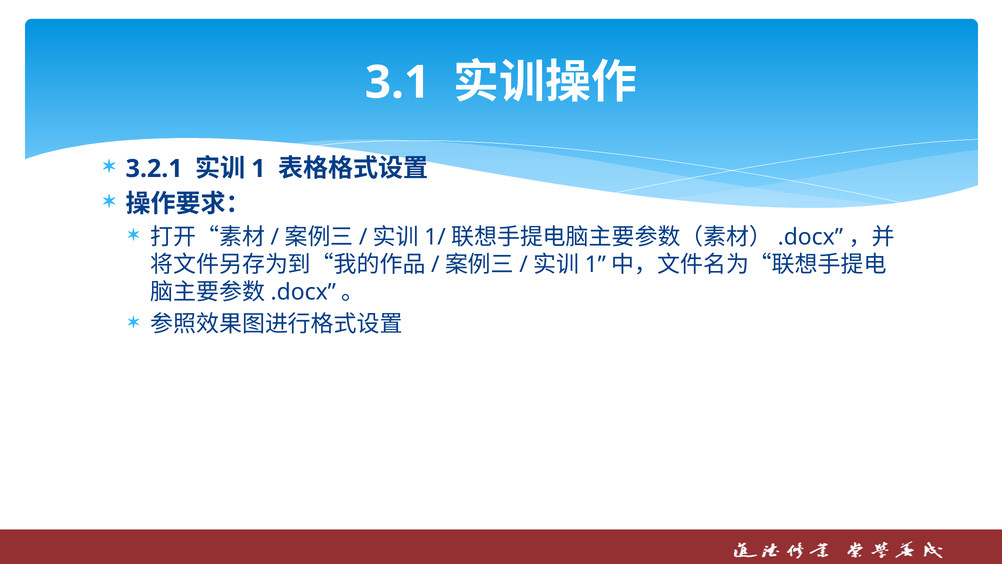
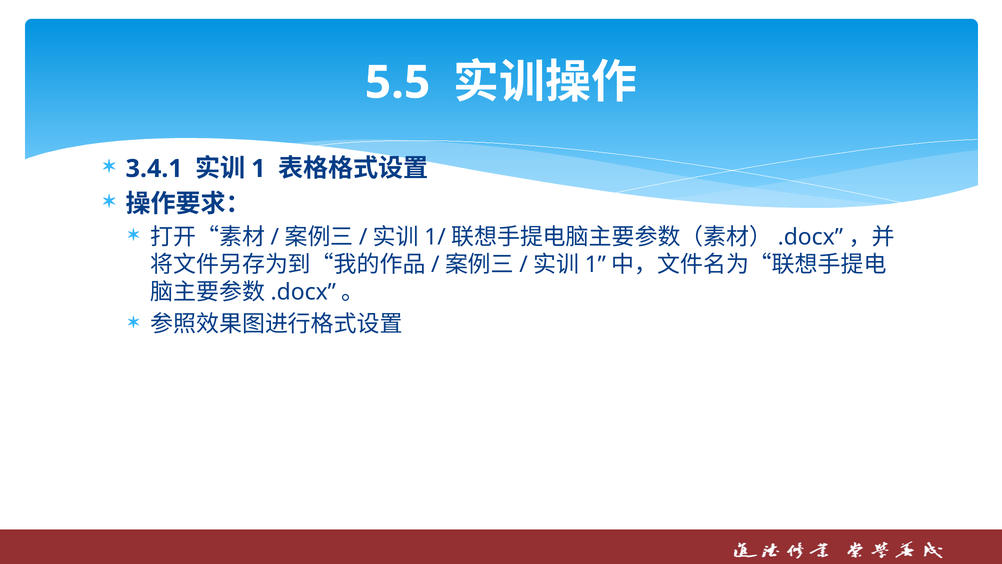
3.1: 3.1 -> 5.5 (398, 83)
3.2.1: 3.2.1 -> 3.4.1 (154, 169)
